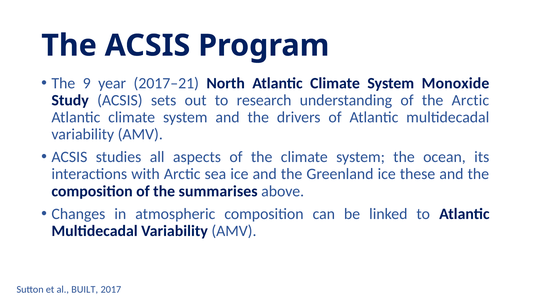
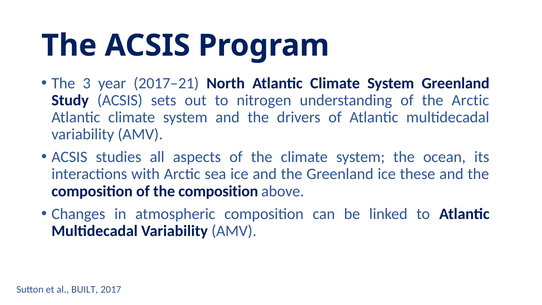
9: 9 -> 3 (87, 83)
System Monoxide: Monoxide -> Greenland (456, 83)
research: research -> nitrogen (264, 100)
of the summarises: summarises -> composition (218, 191)
